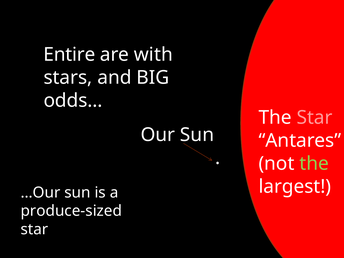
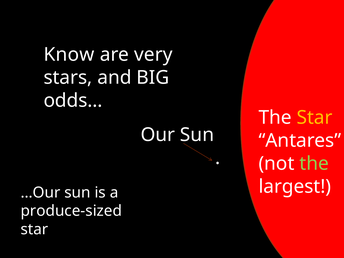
Entire: Entire -> Know (69, 55)
with: with -> very (153, 55)
Star colour: pink -> yellow (315, 118)
